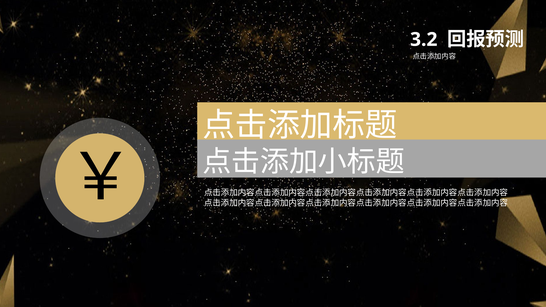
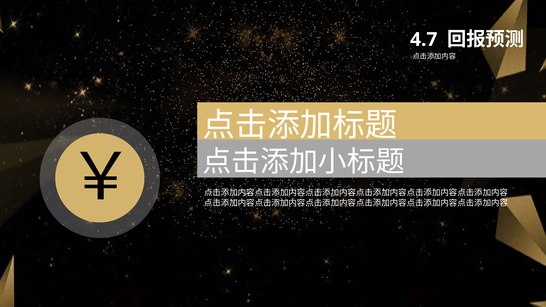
3.2: 3.2 -> 4.7 (424, 40)
